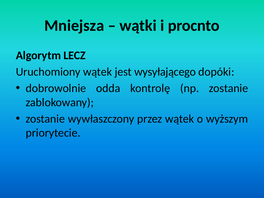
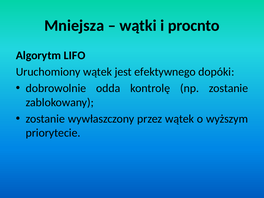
LECZ: LECZ -> LIFO (75, 55)
wysyłającego: wysyłającego -> efektywnego (165, 72)
